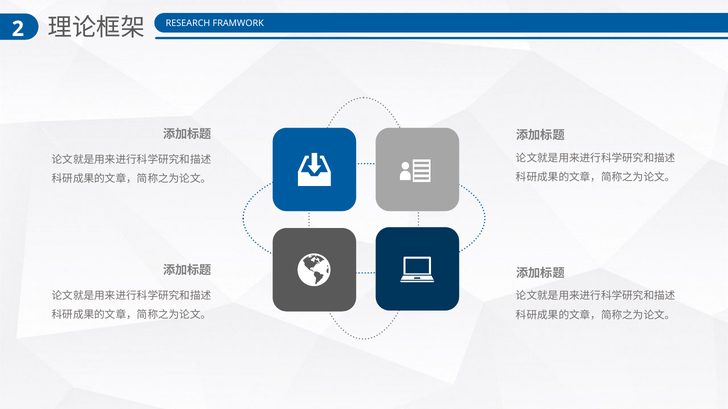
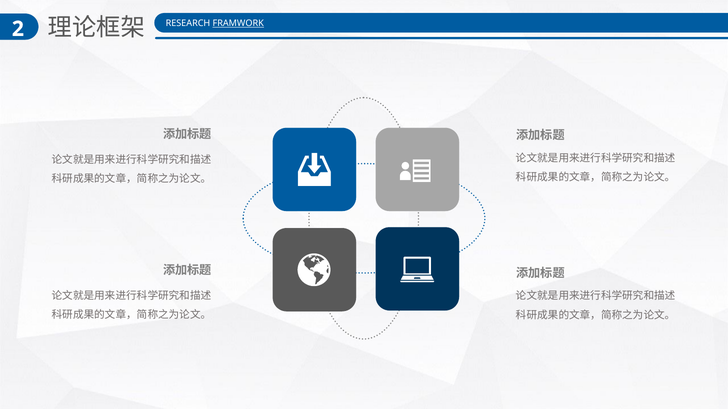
FRAMWORK underline: none -> present (238, 23)
